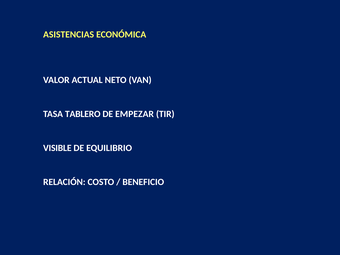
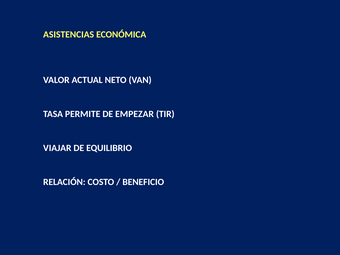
TABLERO: TABLERO -> PERMITE (83, 114)
VISIBLE: VISIBLE -> VIAJAR (57, 148)
